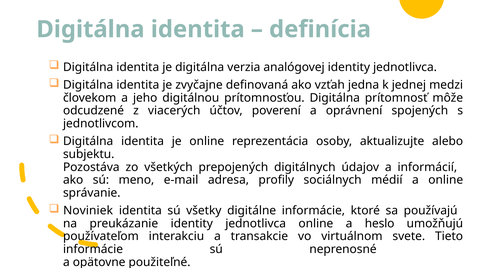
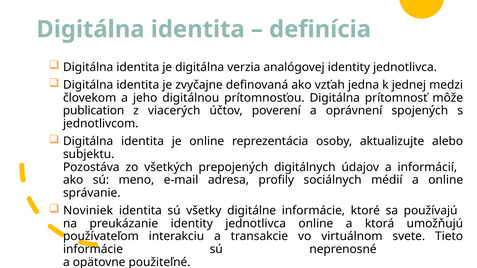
odcudzené: odcudzené -> publication (94, 111)
heslo: heslo -> ktorá (380, 224)
